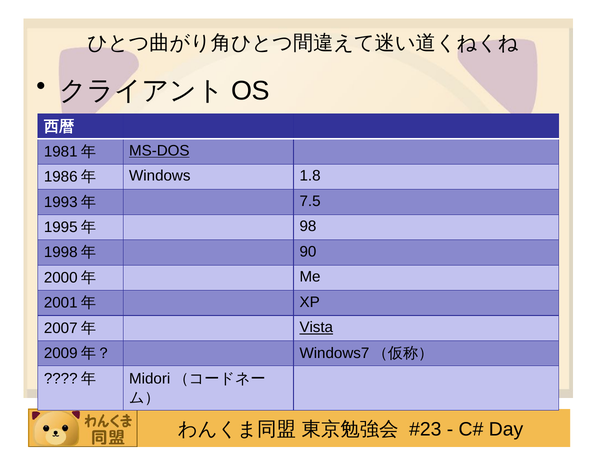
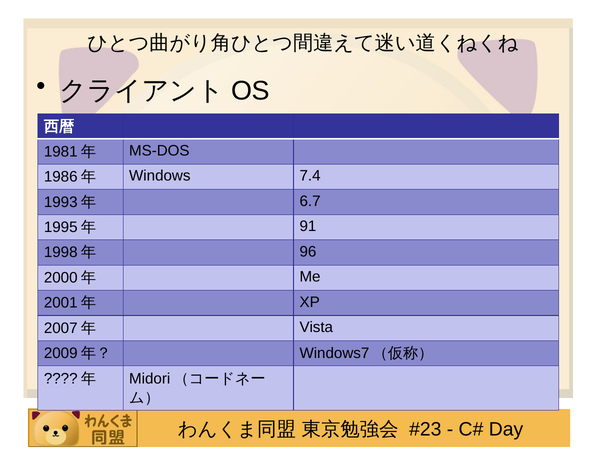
MS-DOS underline: present -> none (159, 151)
1.8: 1.8 -> 7.4 (310, 176)
7.5: 7.5 -> 6.7 (310, 201)
98: 98 -> 91 (308, 226)
90: 90 -> 96 (308, 251)
Vista underline: present -> none (316, 327)
